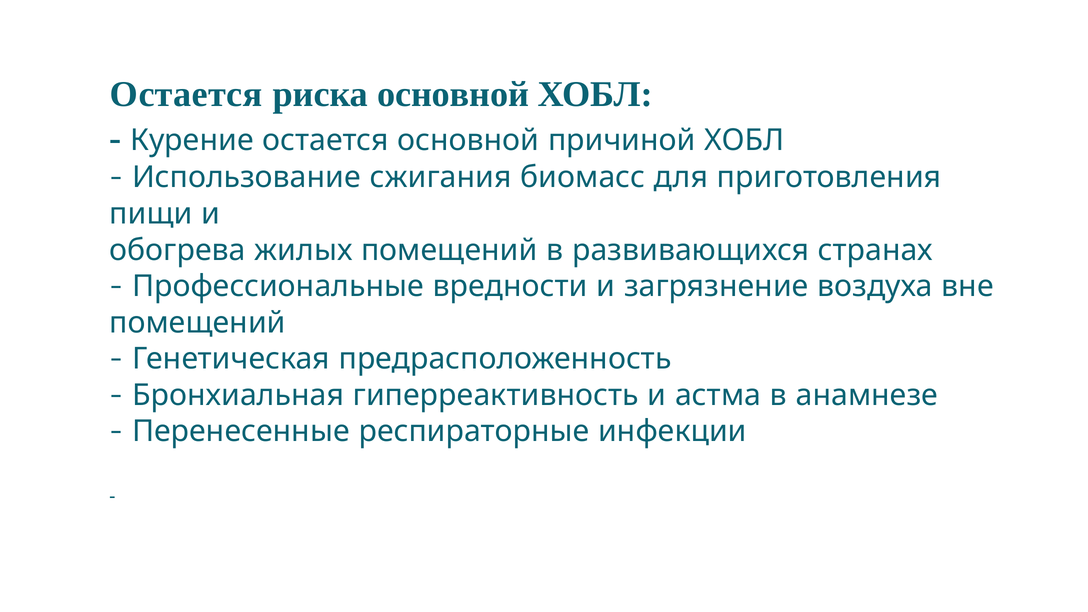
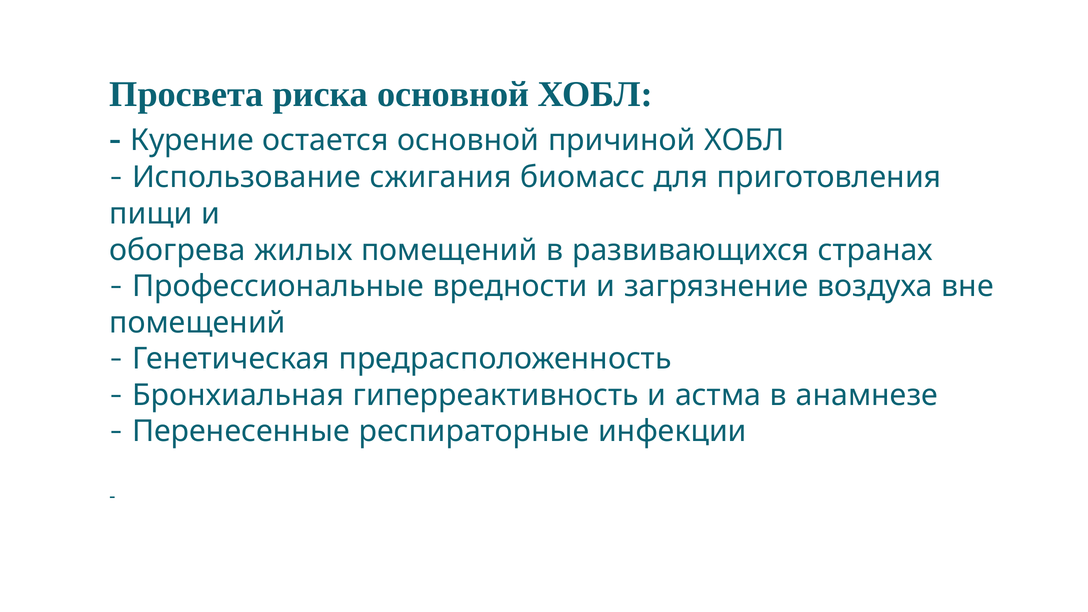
Остается: Остается -> Просвета (186, 95)
